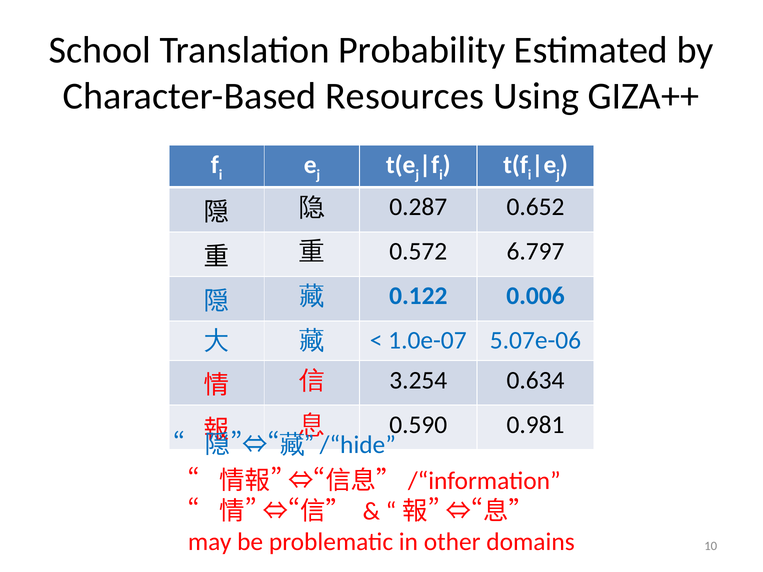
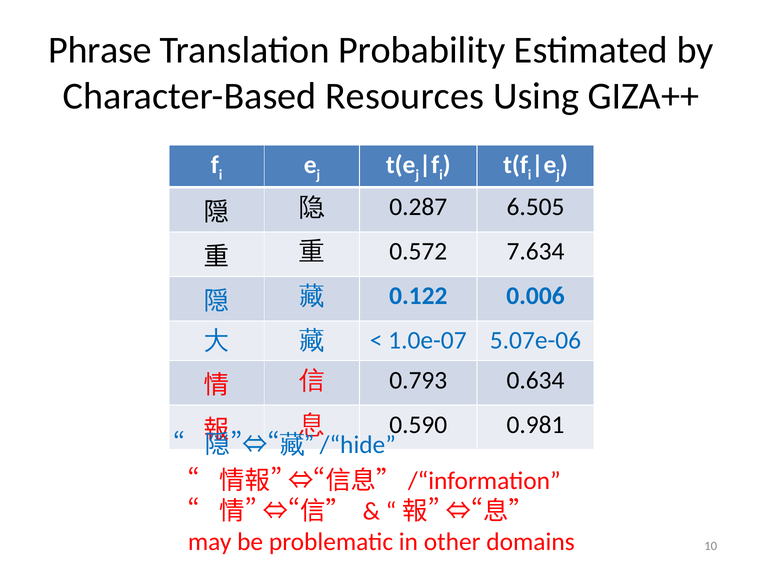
School: School -> Phrase (100, 50)
0.652: 0.652 -> 6.505 (536, 207)
6.797: 6.797 -> 7.634 (536, 251)
3.254: 3.254 -> 0.793 (418, 380)
